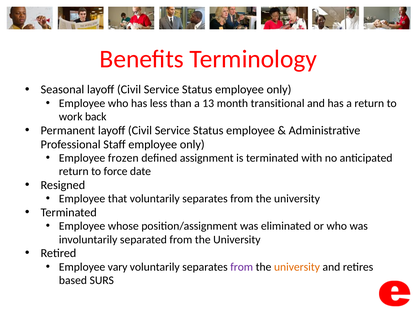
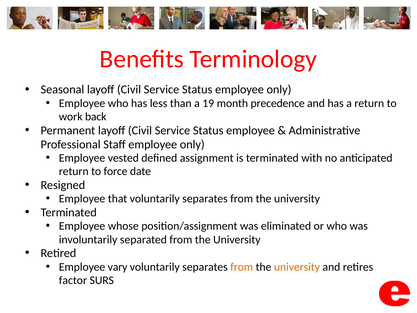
13: 13 -> 19 (208, 103)
transitional: transitional -> precedence (278, 103)
frozen: frozen -> vested (123, 158)
from colour: purple -> orange (242, 267)
based: based -> factor (73, 280)
